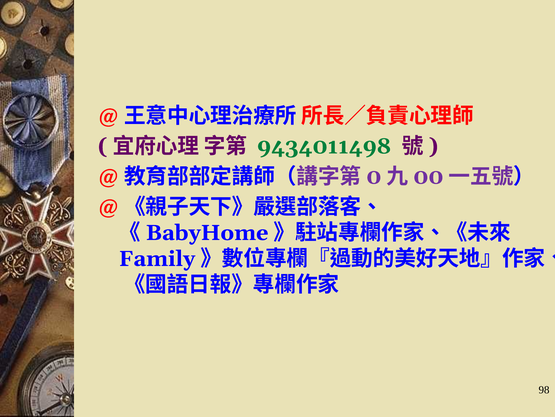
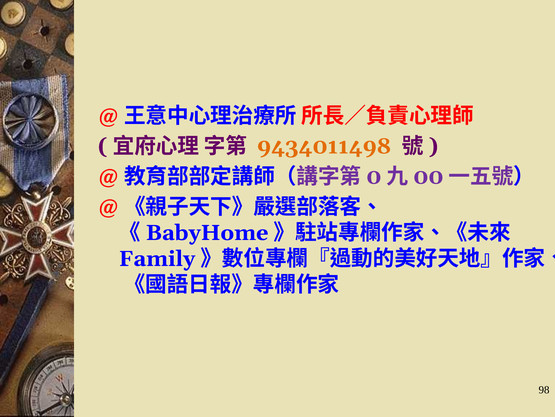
9434011498 colour: green -> orange (324, 146)
